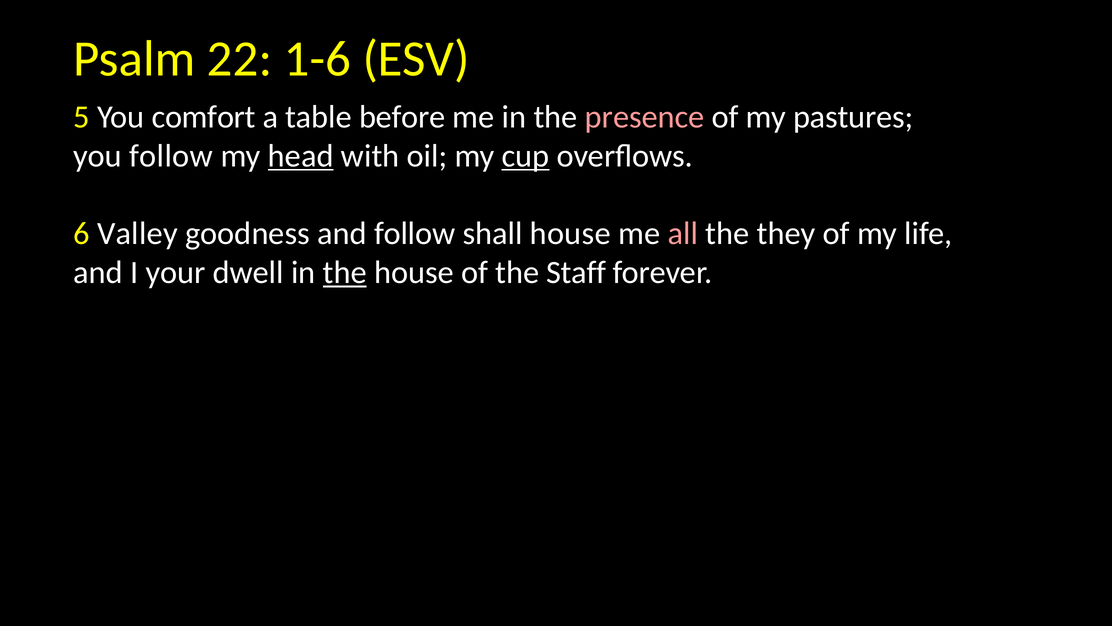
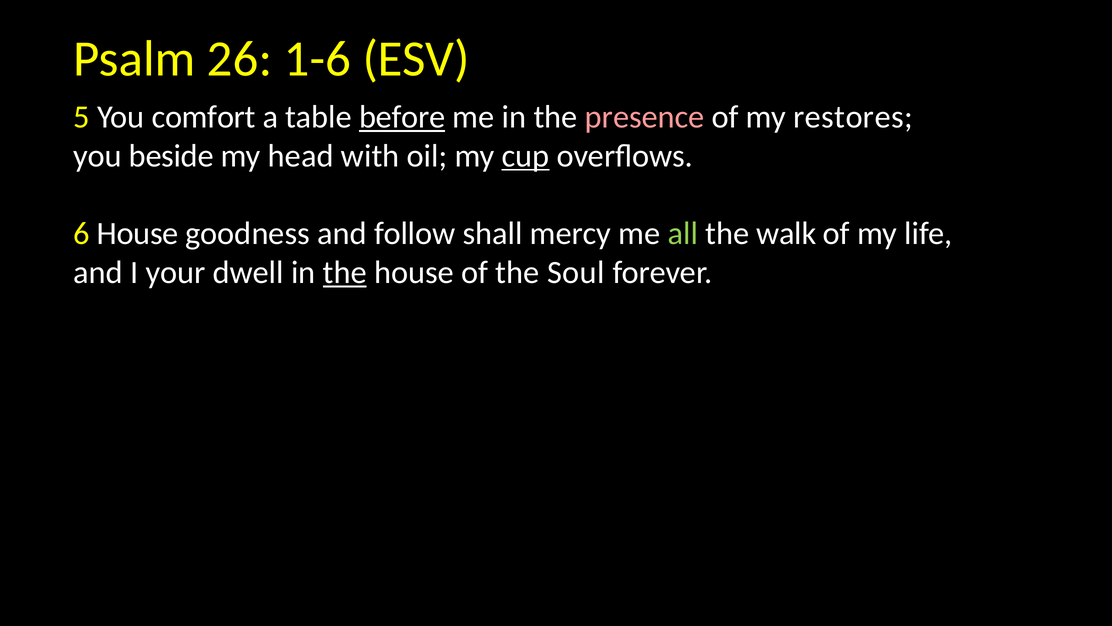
22: 22 -> 26 (240, 59)
before underline: none -> present (402, 117)
pastures: pastures -> restores (853, 117)
you follow: follow -> beside (171, 156)
head underline: present -> none (301, 156)
6 Valley: Valley -> House (138, 234)
shall house: house -> mercy (570, 234)
all colour: pink -> light green (683, 234)
they: they -> walk (786, 234)
Staff: Staff -> Soul (576, 272)
